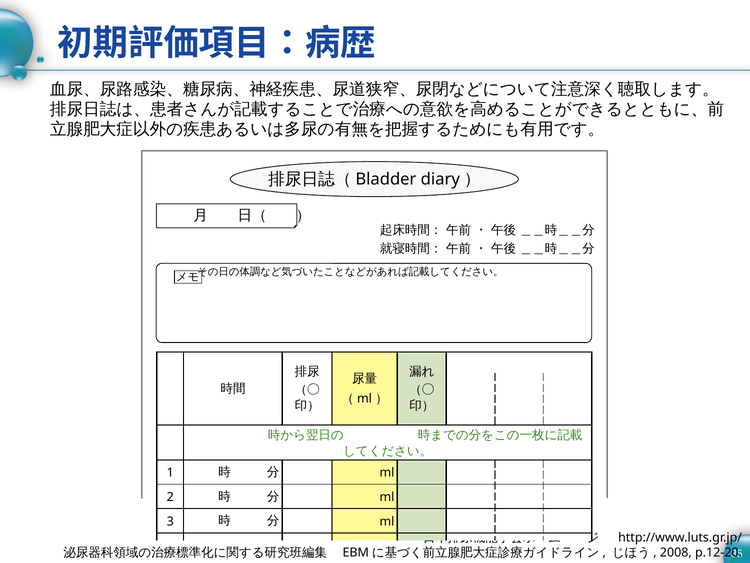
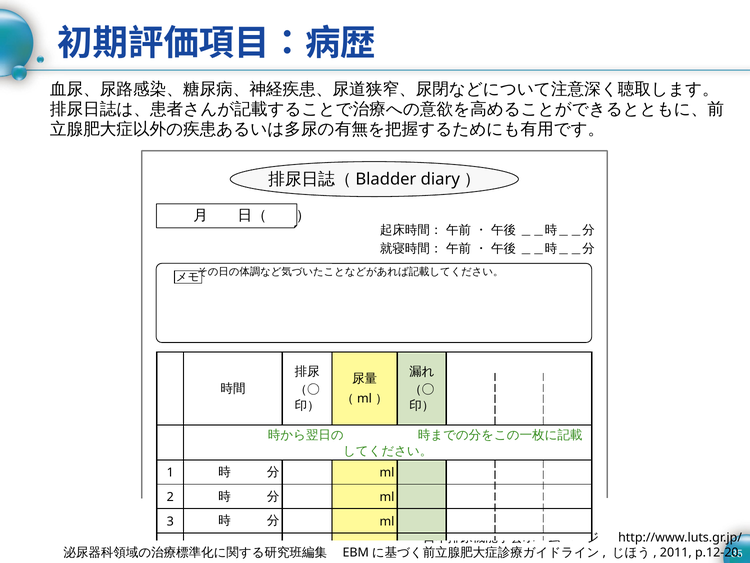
2008: 2008 -> 2011 (676, 552)
